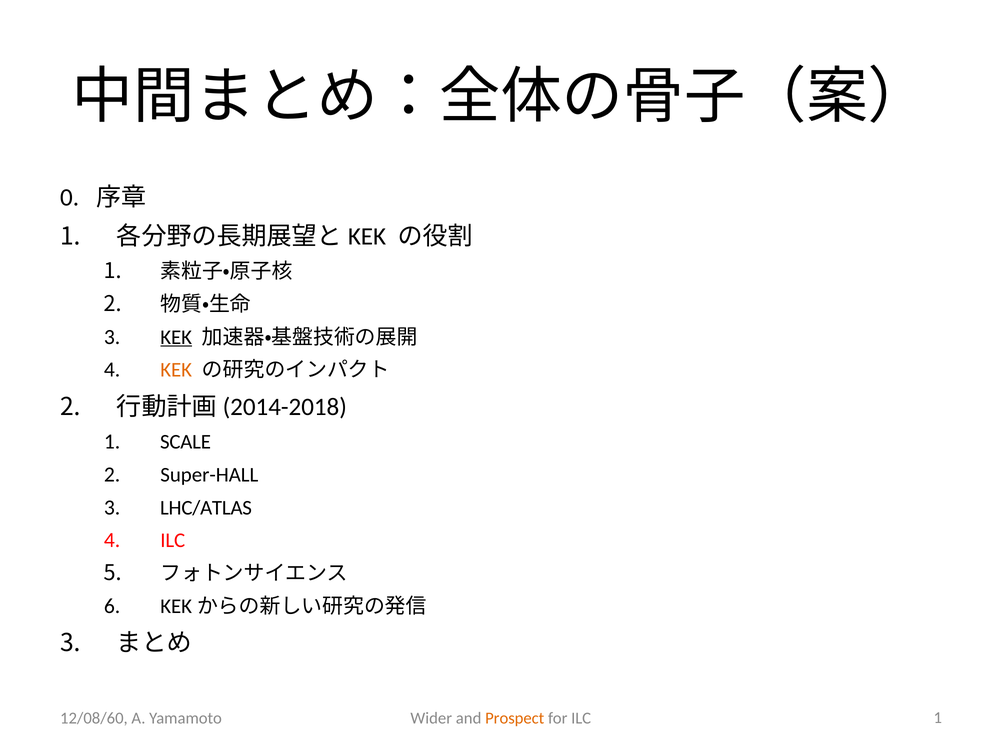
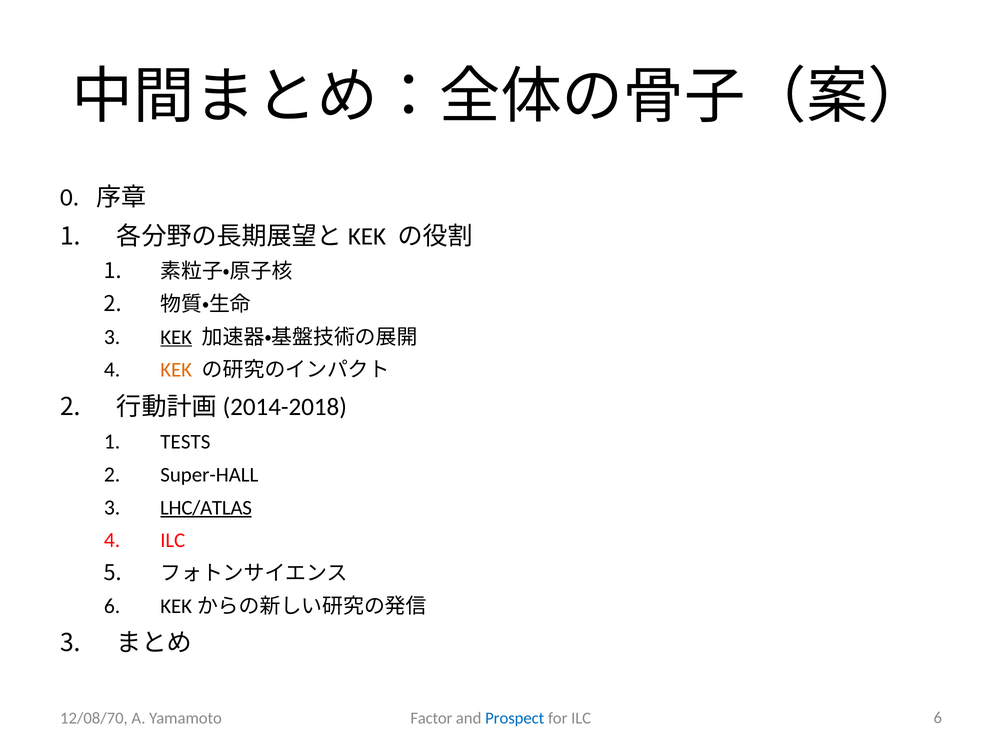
SCALE: SCALE -> TESTS (185, 442)
LHC/ATLAS underline: none -> present (206, 507)
12/08/60: 12/08/60 -> 12/08/70 (94, 718)
Wider: Wider -> Factor (431, 718)
Prospect colour: orange -> blue (515, 718)
ILC 1: 1 -> 6 (938, 718)
